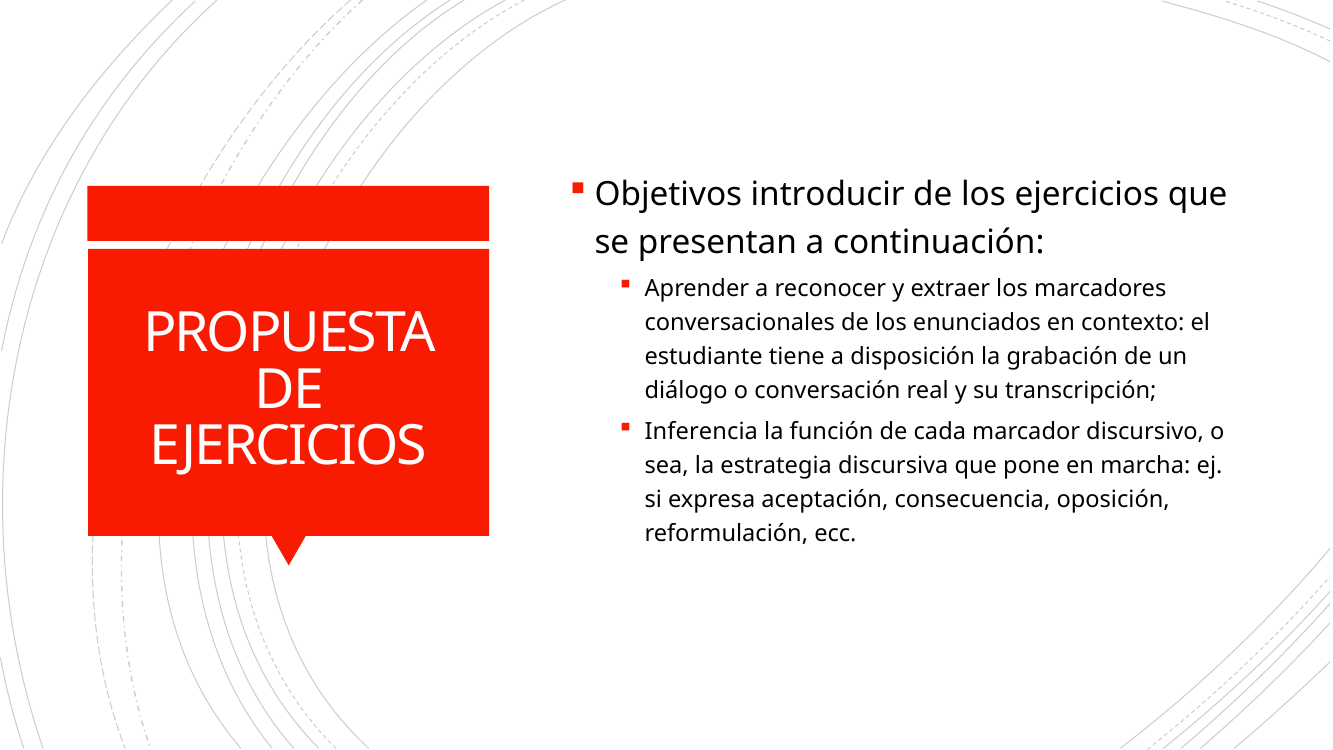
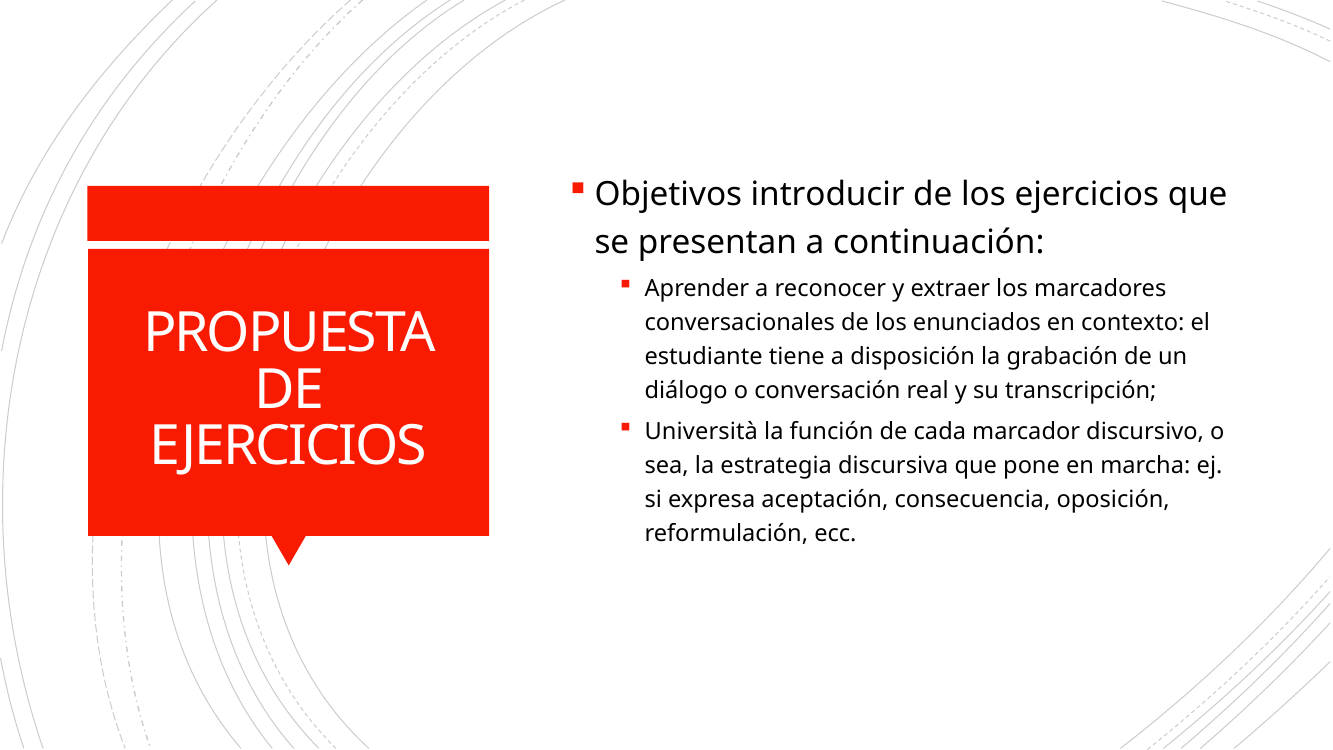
Inferencia: Inferencia -> Università (701, 432)
